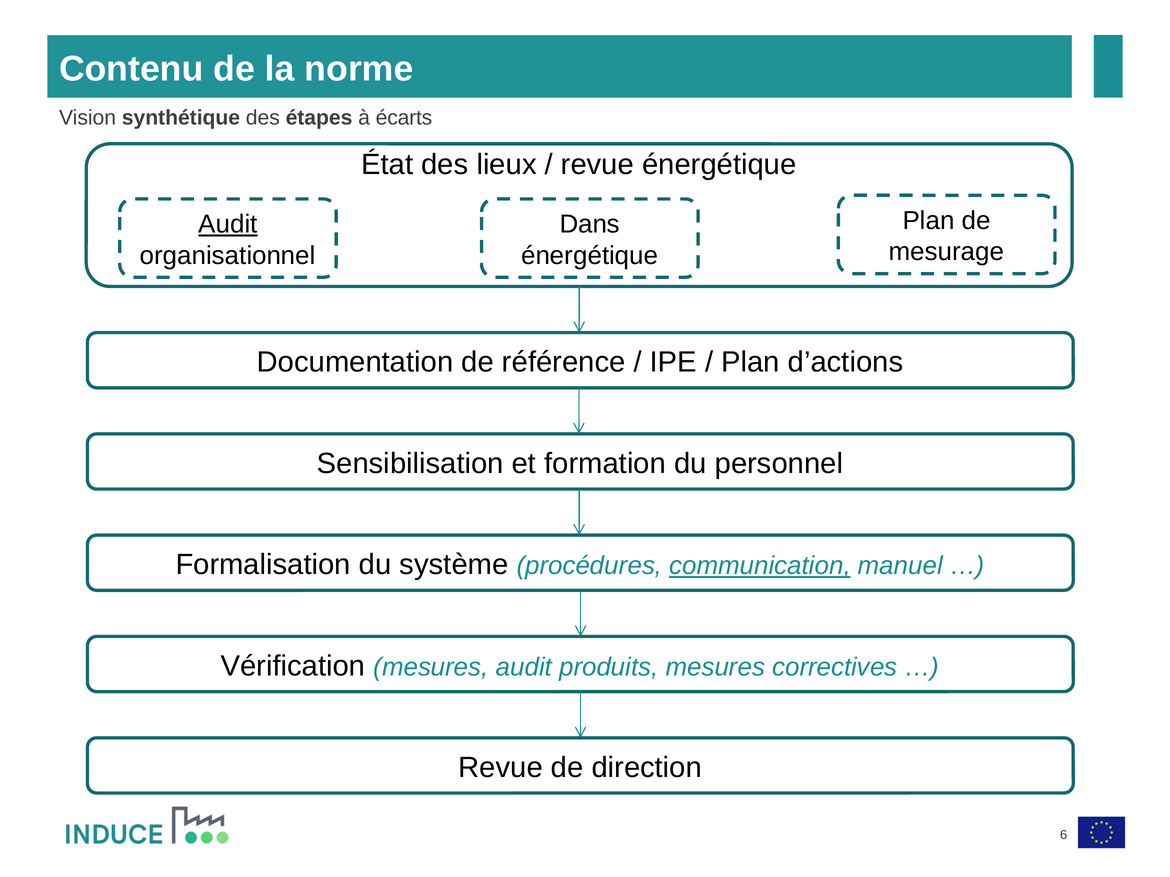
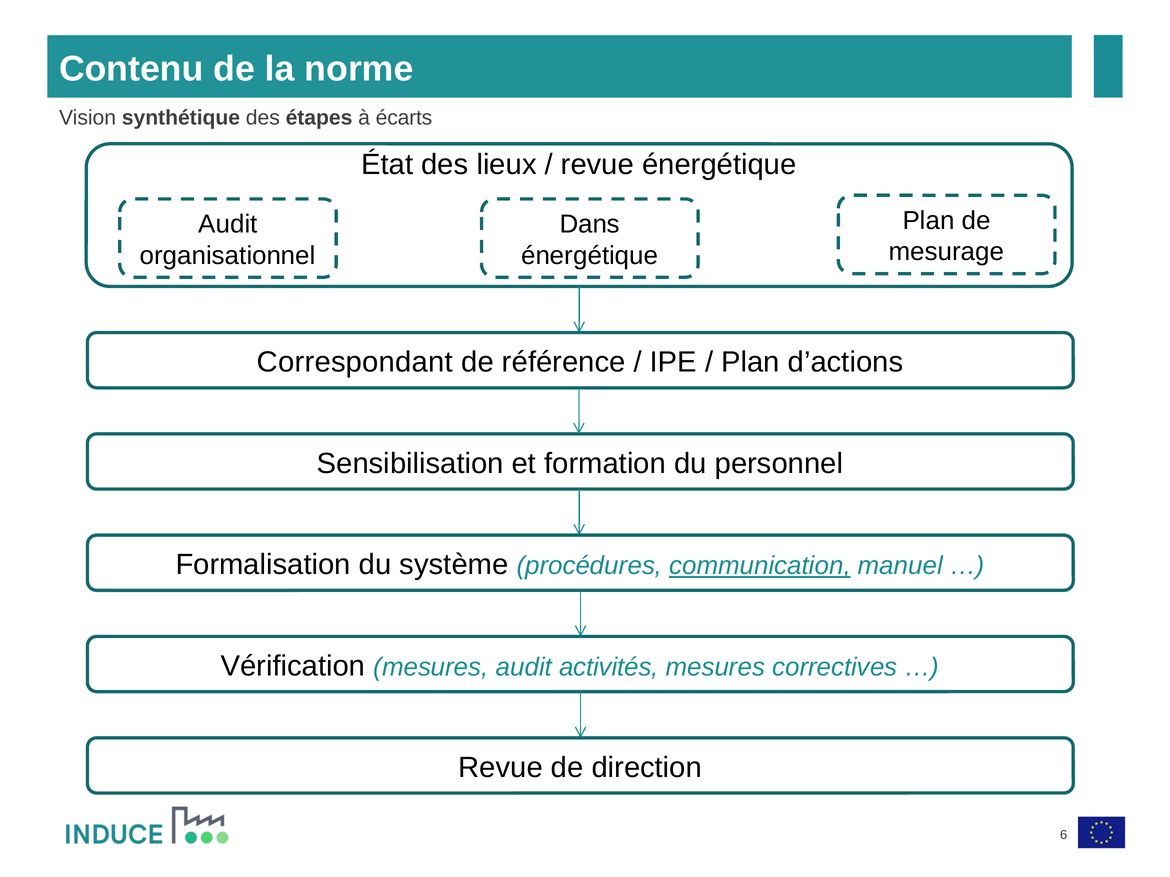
Audit underline: present -> none (228, 224)
Documentation: Documentation -> Correspondant (355, 362)
produits: produits -> activités (609, 667)
